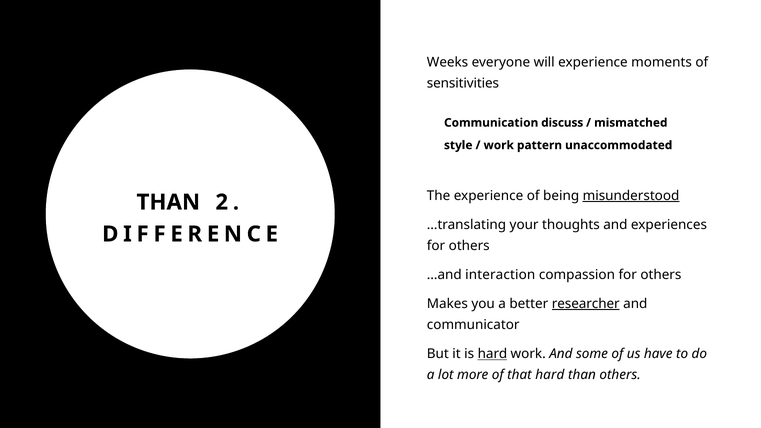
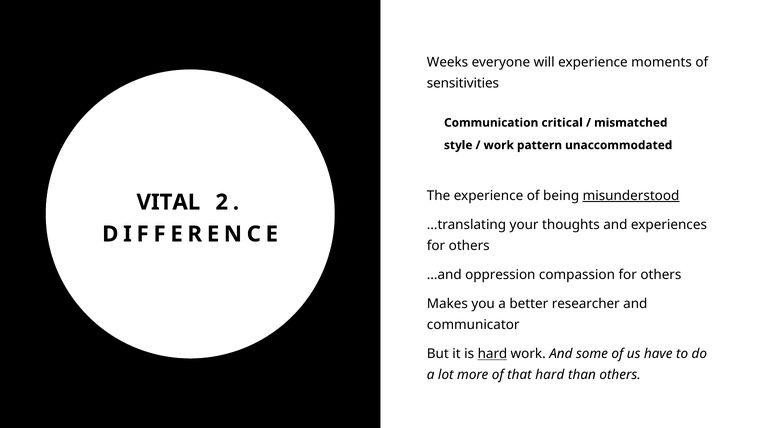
discuss: discuss -> critical (562, 123)
THAN: THAN -> VITAL (168, 202)
interaction: interaction -> oppression (500, 275)
researcher underline: present -> none (586, 304)
